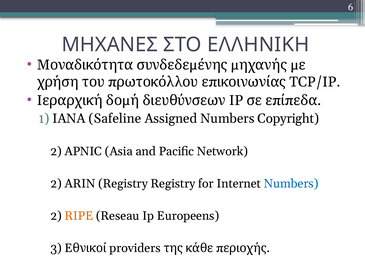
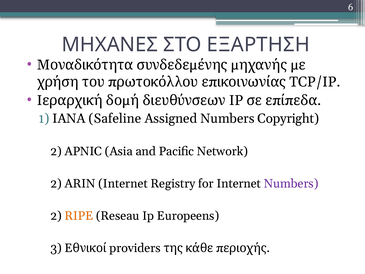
ΕΛΛΗΝΙΚΗ: ΕΛΛΗΝΙΚΗ -> ΕΞΑΡΤΗΣΗ (258, 45)
ARIN Registry: Registry -> Internet (123, 183)
Numbers colour: blue -> purple (291, 183)
